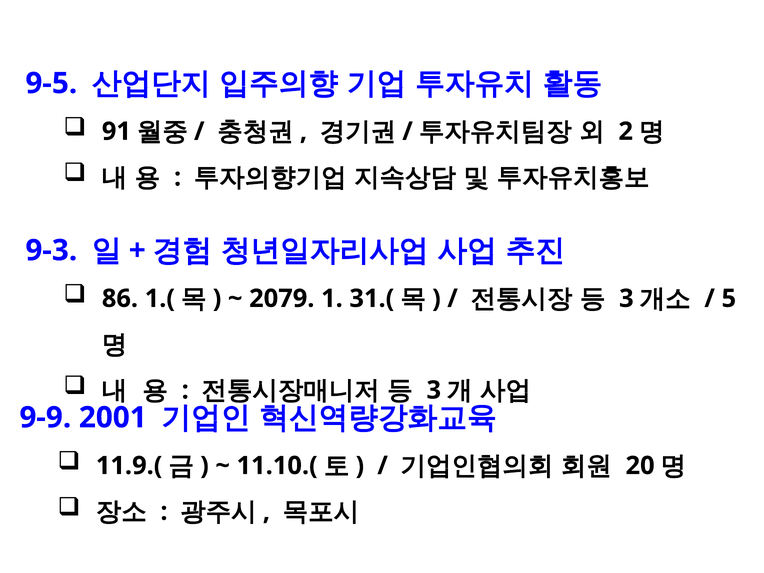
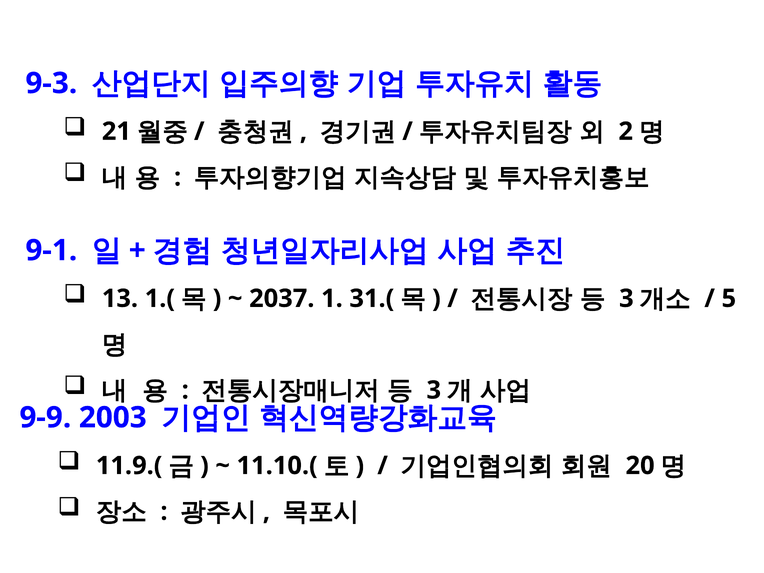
9-5: 9-5 -> 9-3 (51, 83)
91: 91 -> 21 (116, 131)
9-3: 9-3 -> 9-1 (51, 250)
86: 86 -> 13 (120, 299)
2079: 2079 -> 2037 (282, 299)
2001: 2001 -> 2003 (113, 418)
